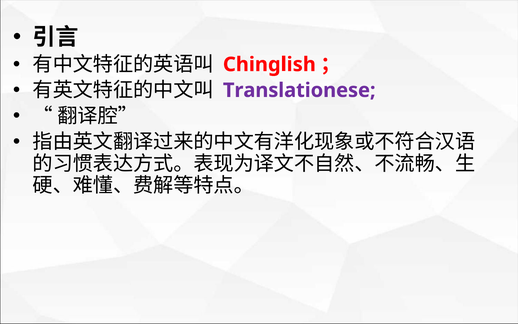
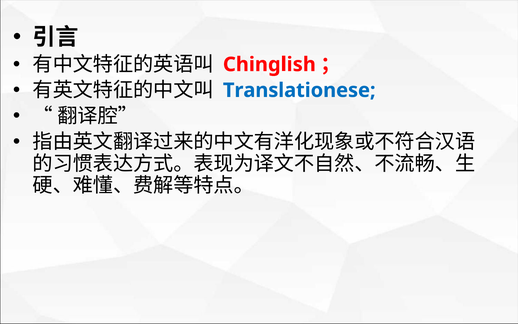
Translationese colour: purple -> blue (299, 90)
